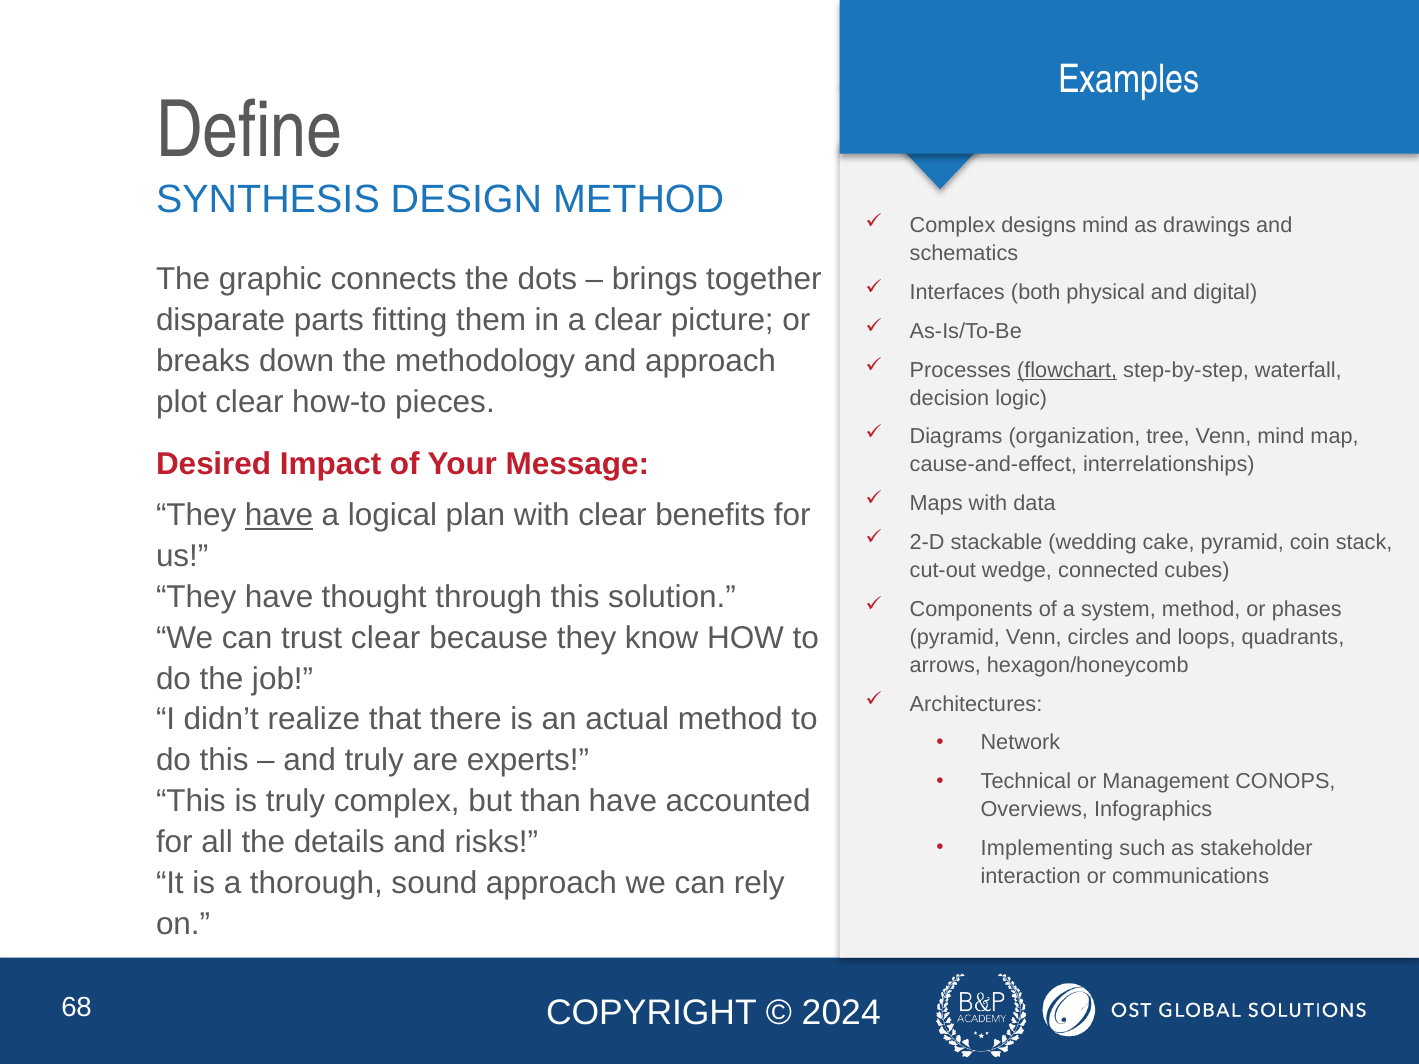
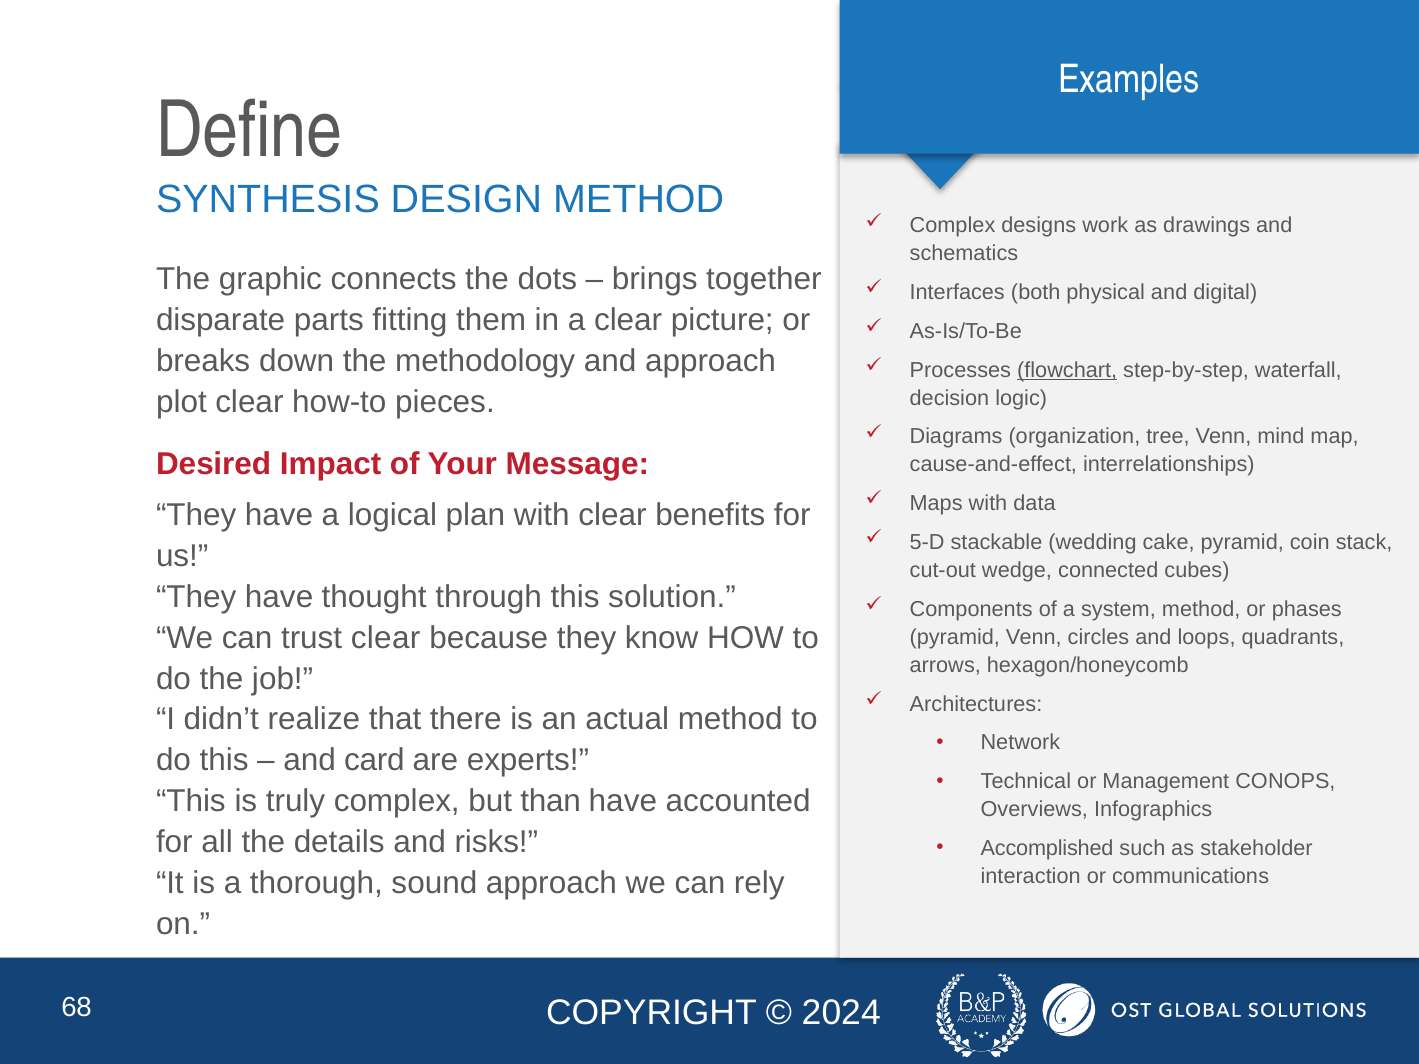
designs mind: mind -> work (1105, 226)
have underline: present -> none (279, 516)
2-D: 2-D -> 5-D (927, 542)
and truly: truly -> card (374, 761)
Implementing: Implementing -> Accomplished (1047, 848)
